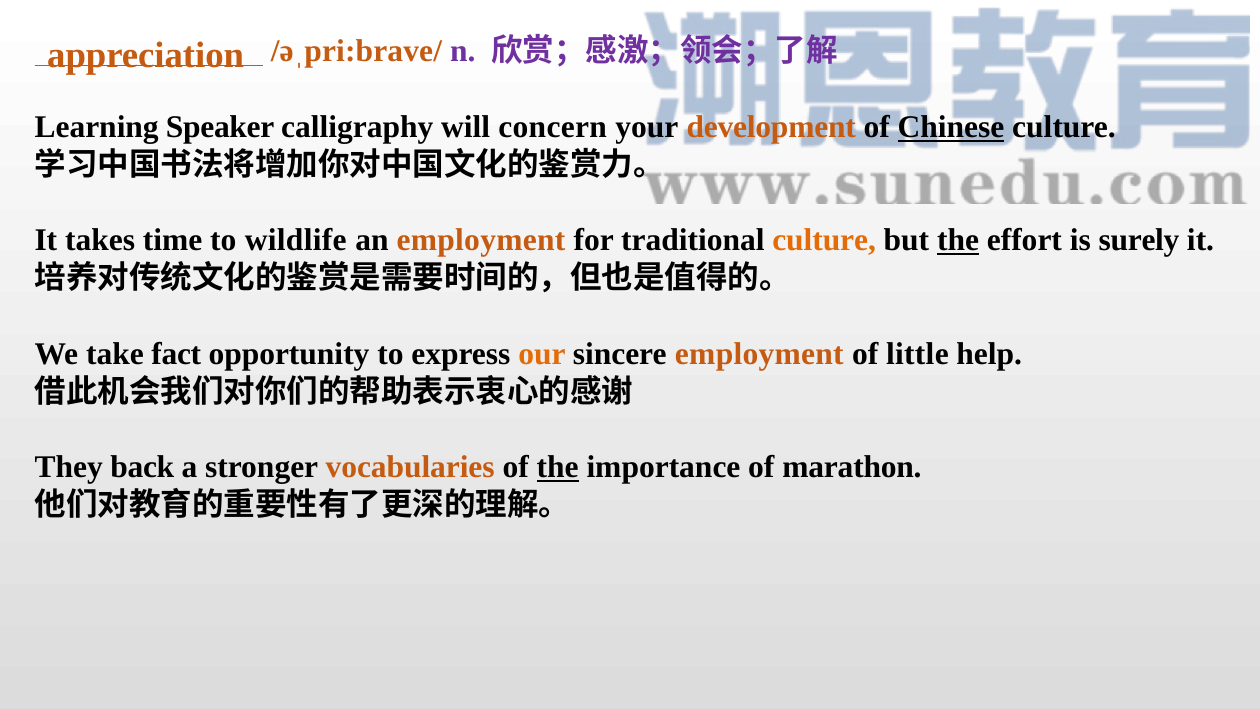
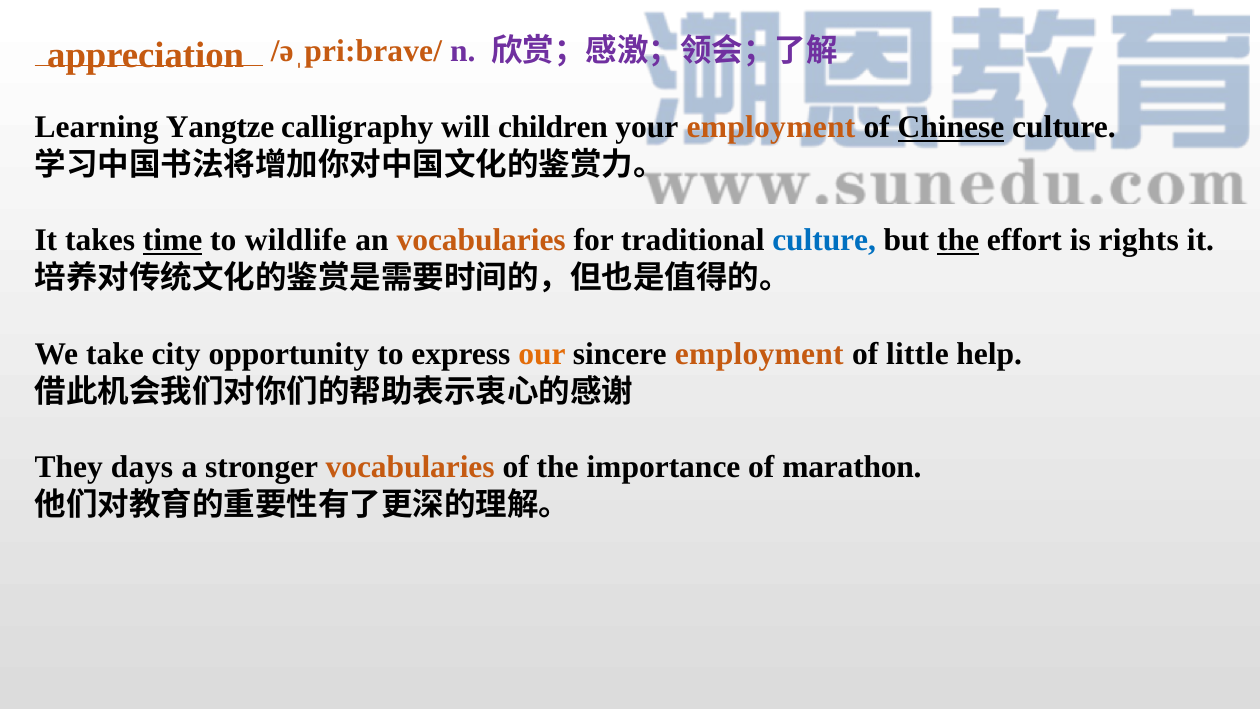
Speaker: Speaker -> Yangtze (220, 127)
concern: concern -> children (553, 127)
your development: development -> employment (771, 127)
time underline: none -> present (173, 241)
an employment: employment -> vocabularies (481, 241)
culture colour: orange -> blue (824, 241)
surely: surely -> rights (1139, 241)
fact: fact -> city (176, 354)
back: back -> days (142, 467)
the underline: present -> none (558, 467)
